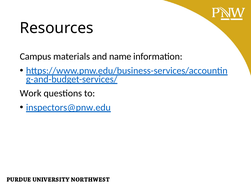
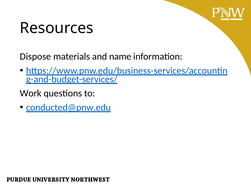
Campus: Campus -> Dispose (35, 57)
inspectors@pnw.edu: inspectors@pnw.edu -> conducted@pnw.edu (68, 108)
